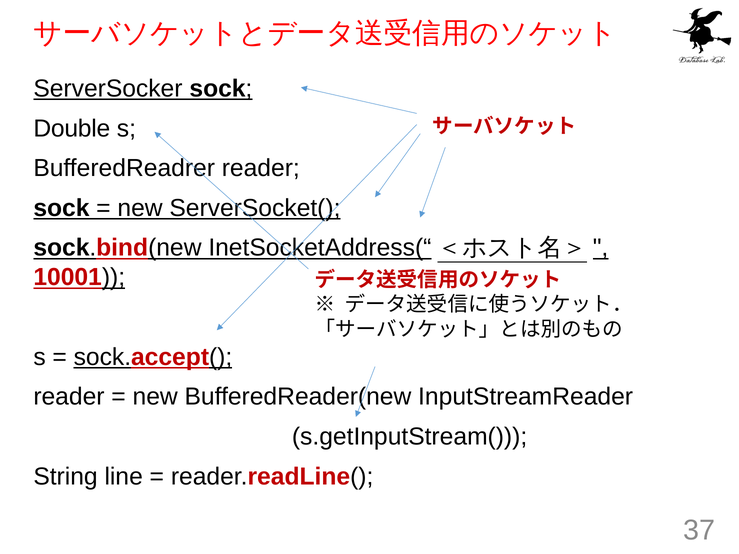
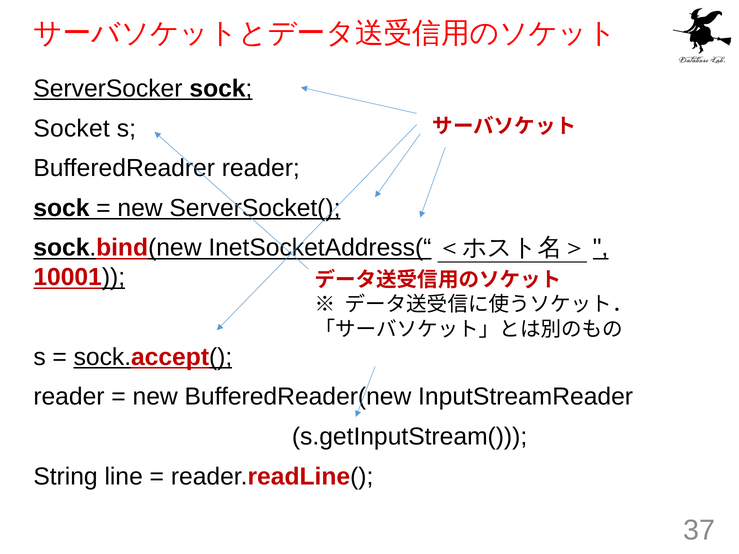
Double: Double -> Socket (72, 128)
